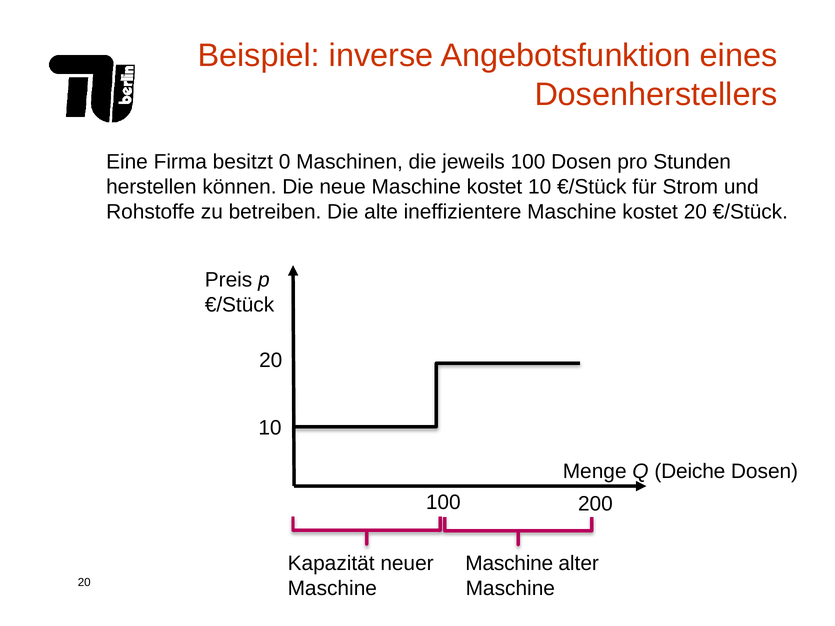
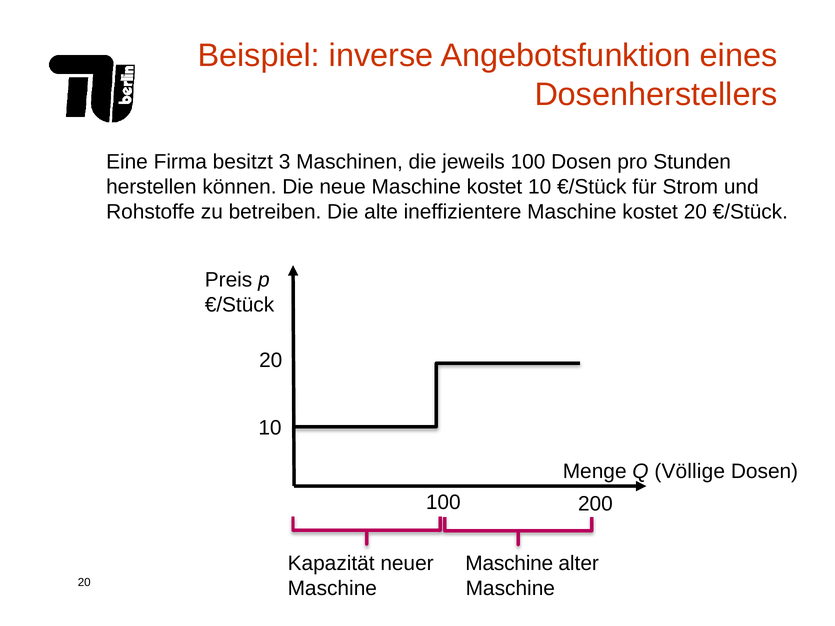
0: 0 -> 3 (285, 162)
Deiche: Deiche -> Völlige (690, 471)
